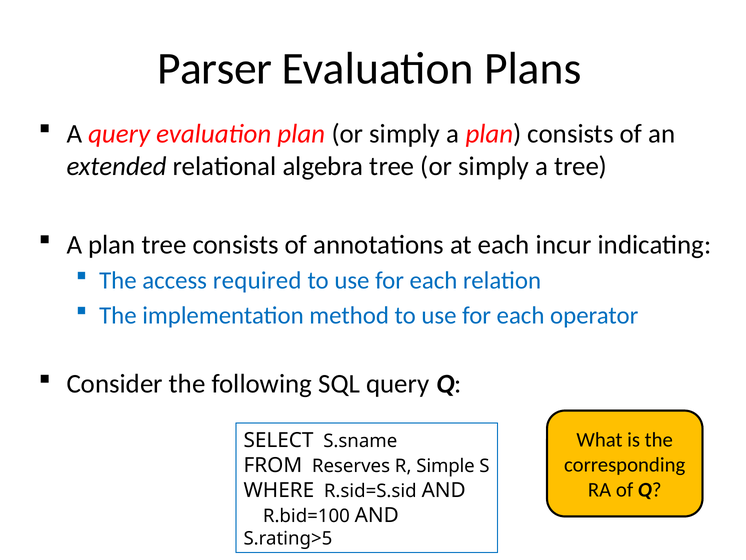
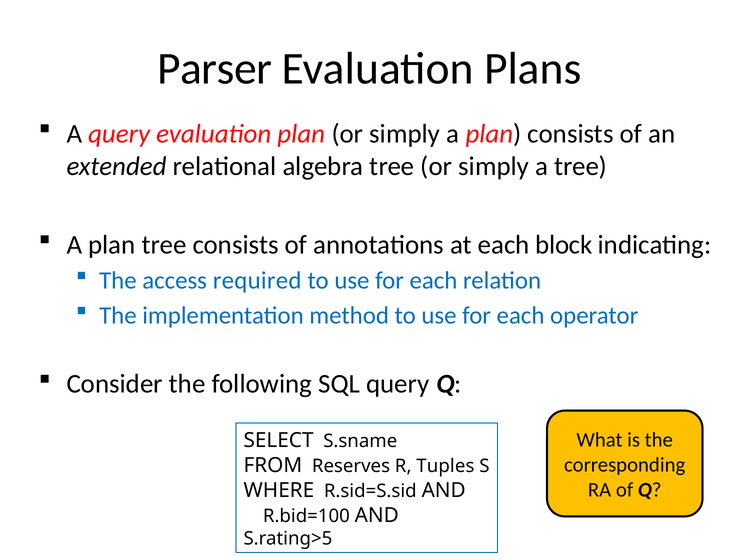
incur: incur -> block (564, 244)
Simple: Simple -> Tuples (445, 466)
